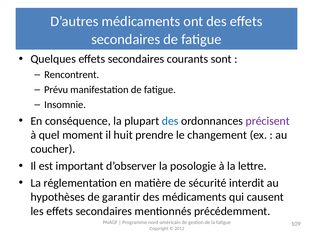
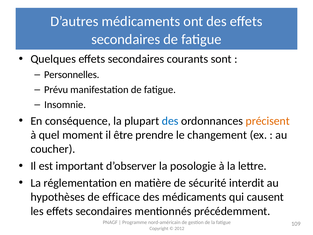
Rencontrent: Rencontrent -> Personnelles (72, 75)
précisent colour: purple -> orange (268, 121)
huit: huit -> être (123, 135)
garantir: garantir -> efficace (121, 197)
